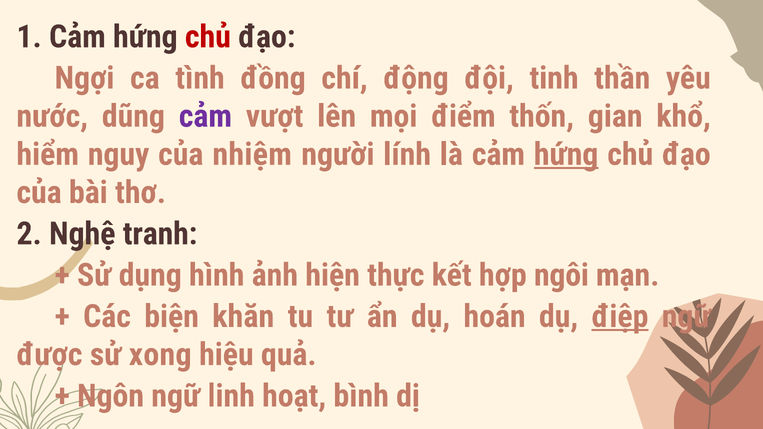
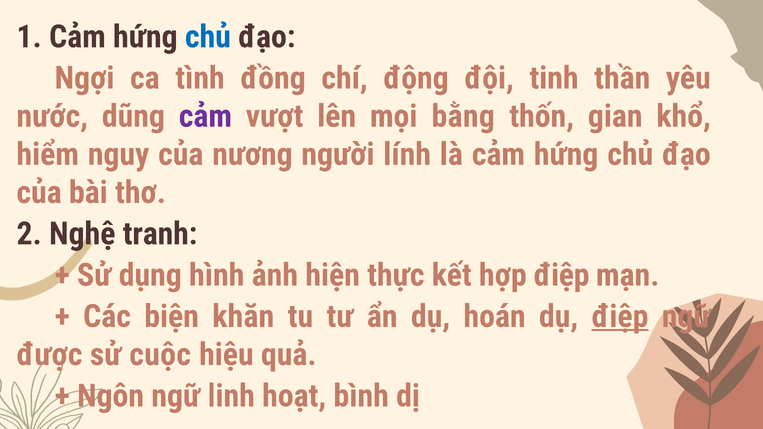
chủ colour: red -> blue (208, 37)
điểm: điểm -> bằng (463, 116)
nhiệm: nhiệm -> nương (252, 154)
hứng underline: present -> none (566, 154)
hợp ngôi: ngôi -> điệp (562, 275)
xong: xong -> cuộc (160, 355)
